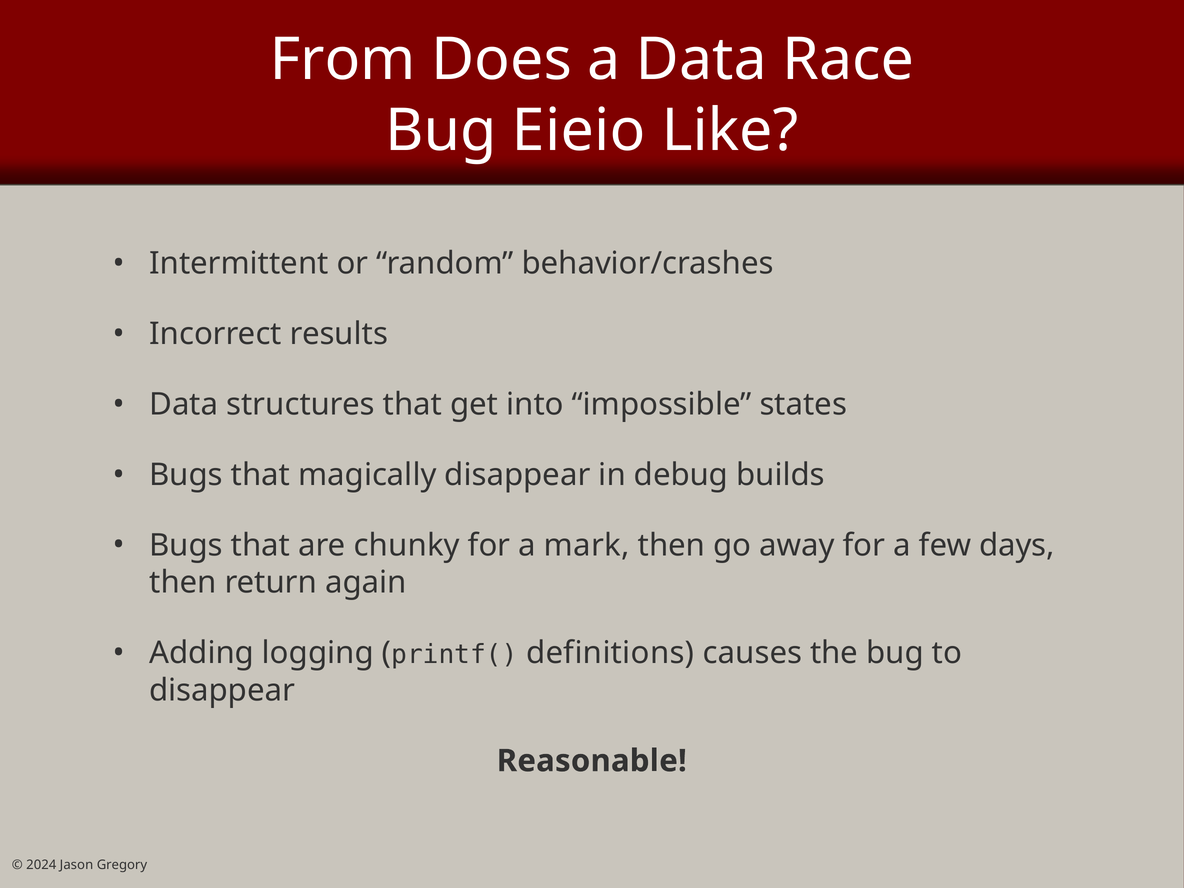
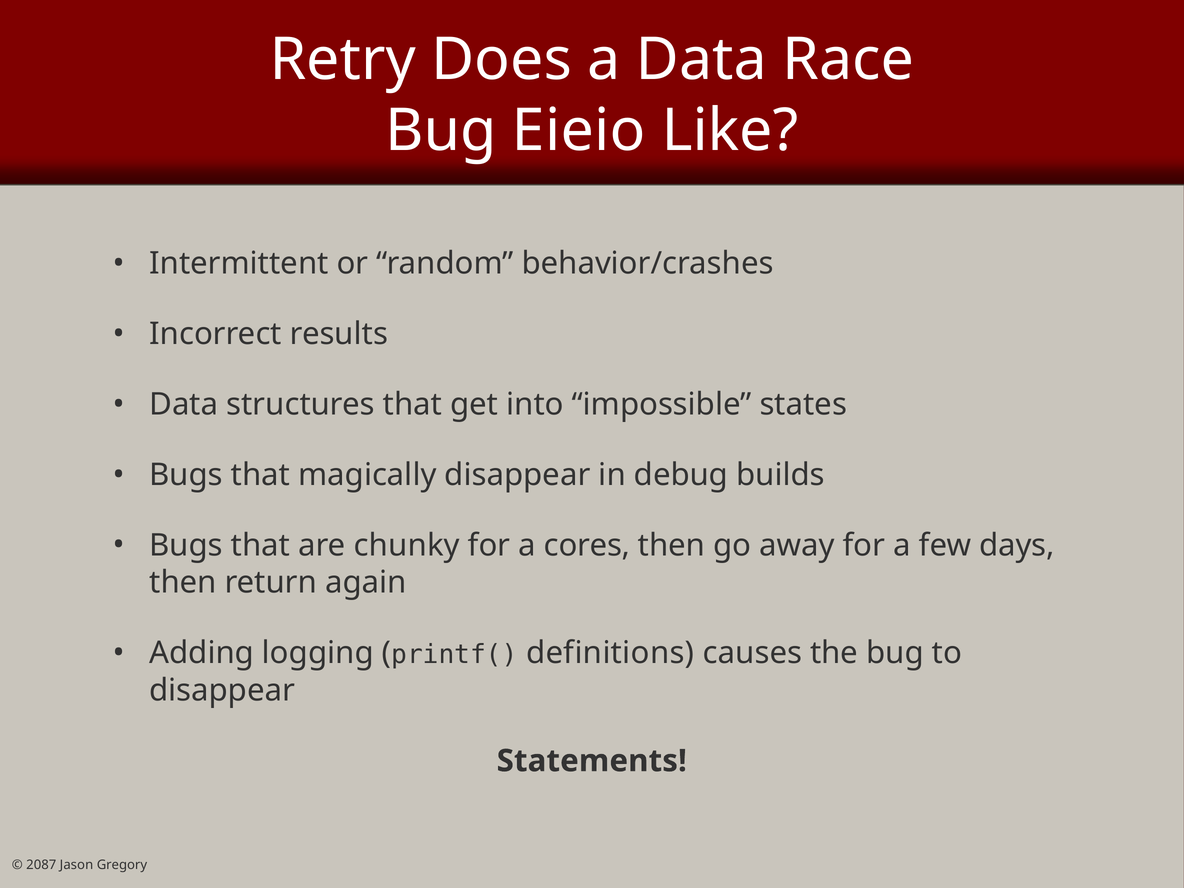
From: From -> Retry (343, 60)
mark: mark -> cores (587, 545)
Reasonable: Reasonable -> Statements (592, 761)
2024: 2024 -> 2087 (41, 865)
